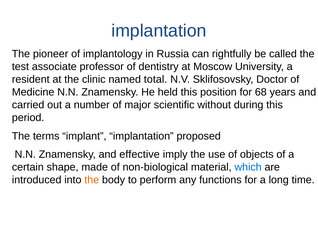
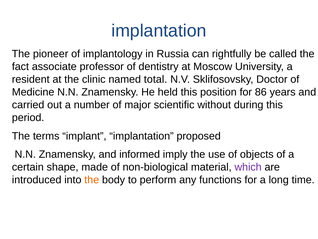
test: test -> fact (20, 66)
68: 68 -> 86 (261, 92)
effective: effective -> informed (140, 154)
which colour: blue -> purple (248, 167)
